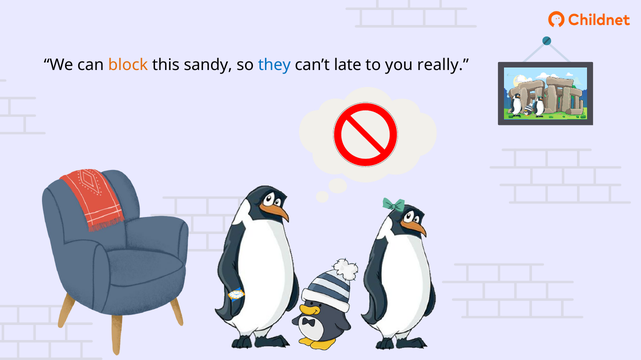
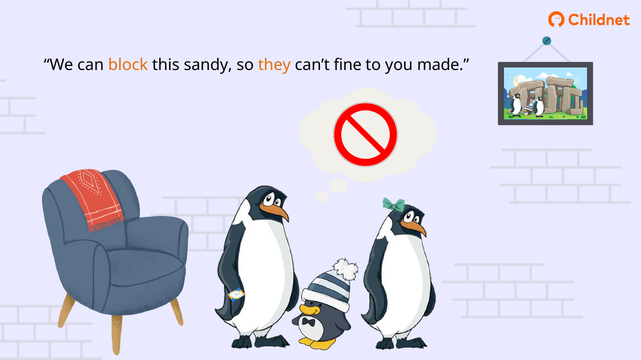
they colour: blue -> orange (274, 65)
late: late -> fine (348, 65)
really: really -> made (443, 65)
